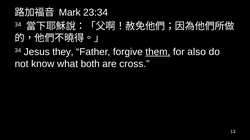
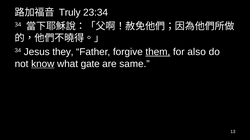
Mark: Mark -> Truly (70, 12)
know underline: none -> present (43, 64)
both: both -> gate (90, 64)
cross: cross -> same (134, 64)
